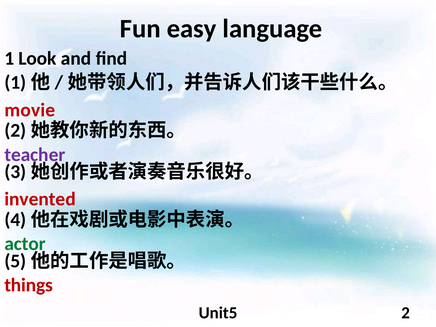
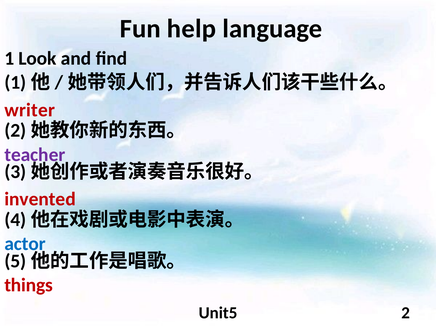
easy: easy -> help (192, 29)
movie: movie -> writer (30, 110)
actor colour: green -> blue (25, 244)
